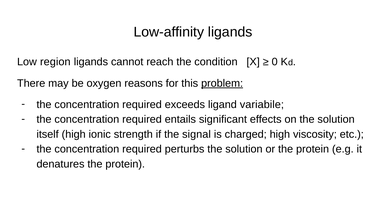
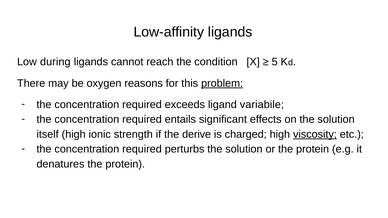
region: region -> during (55, 62)
0: 0 -> 5 (275, 62)
signal: signal -> derive (197, 134)
viscosity underline: none -> present (315, 134)
